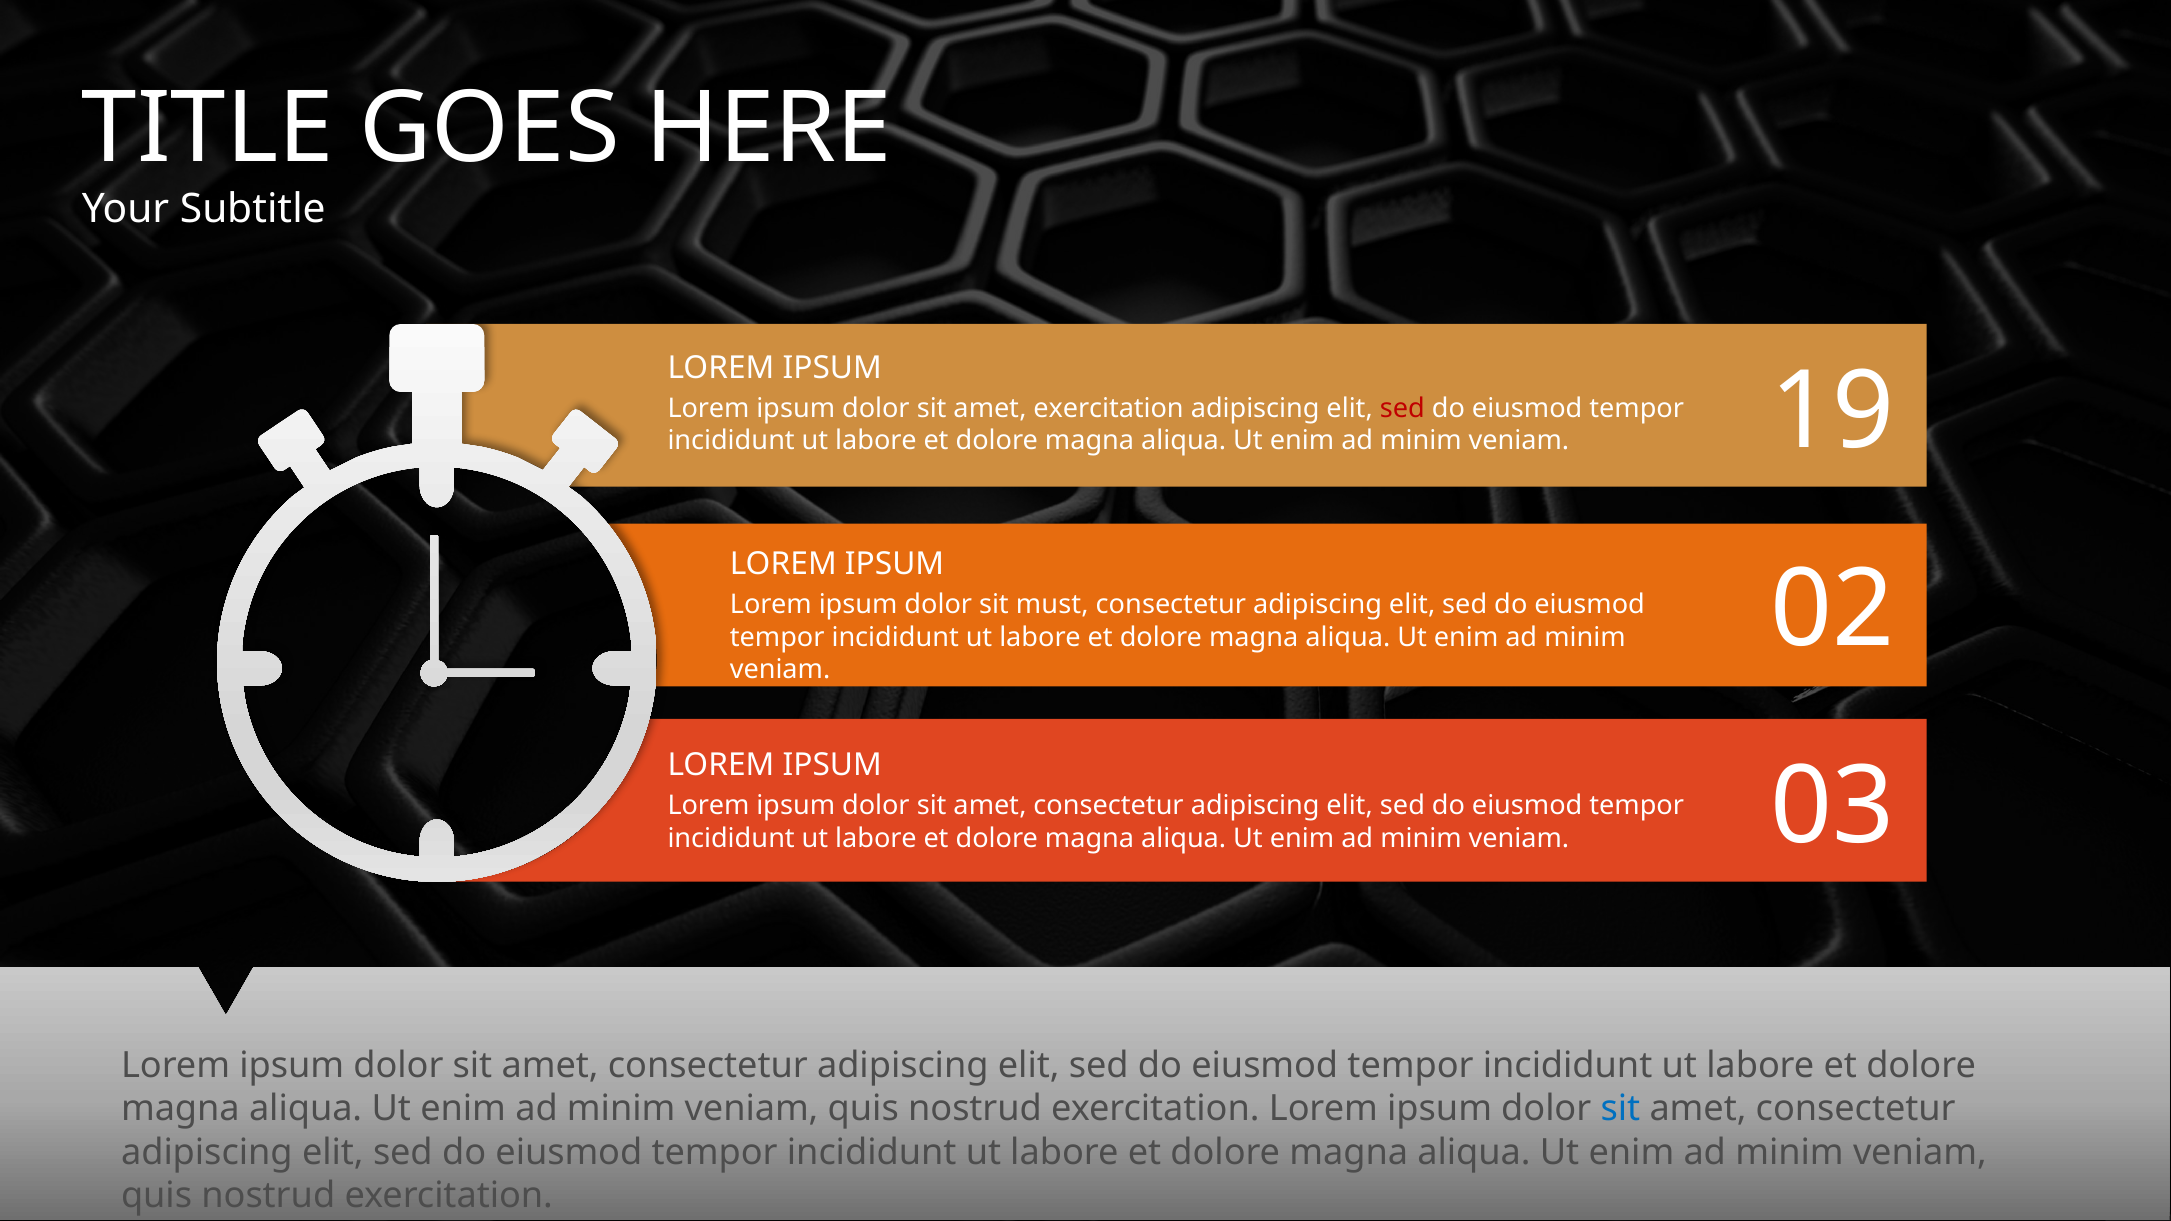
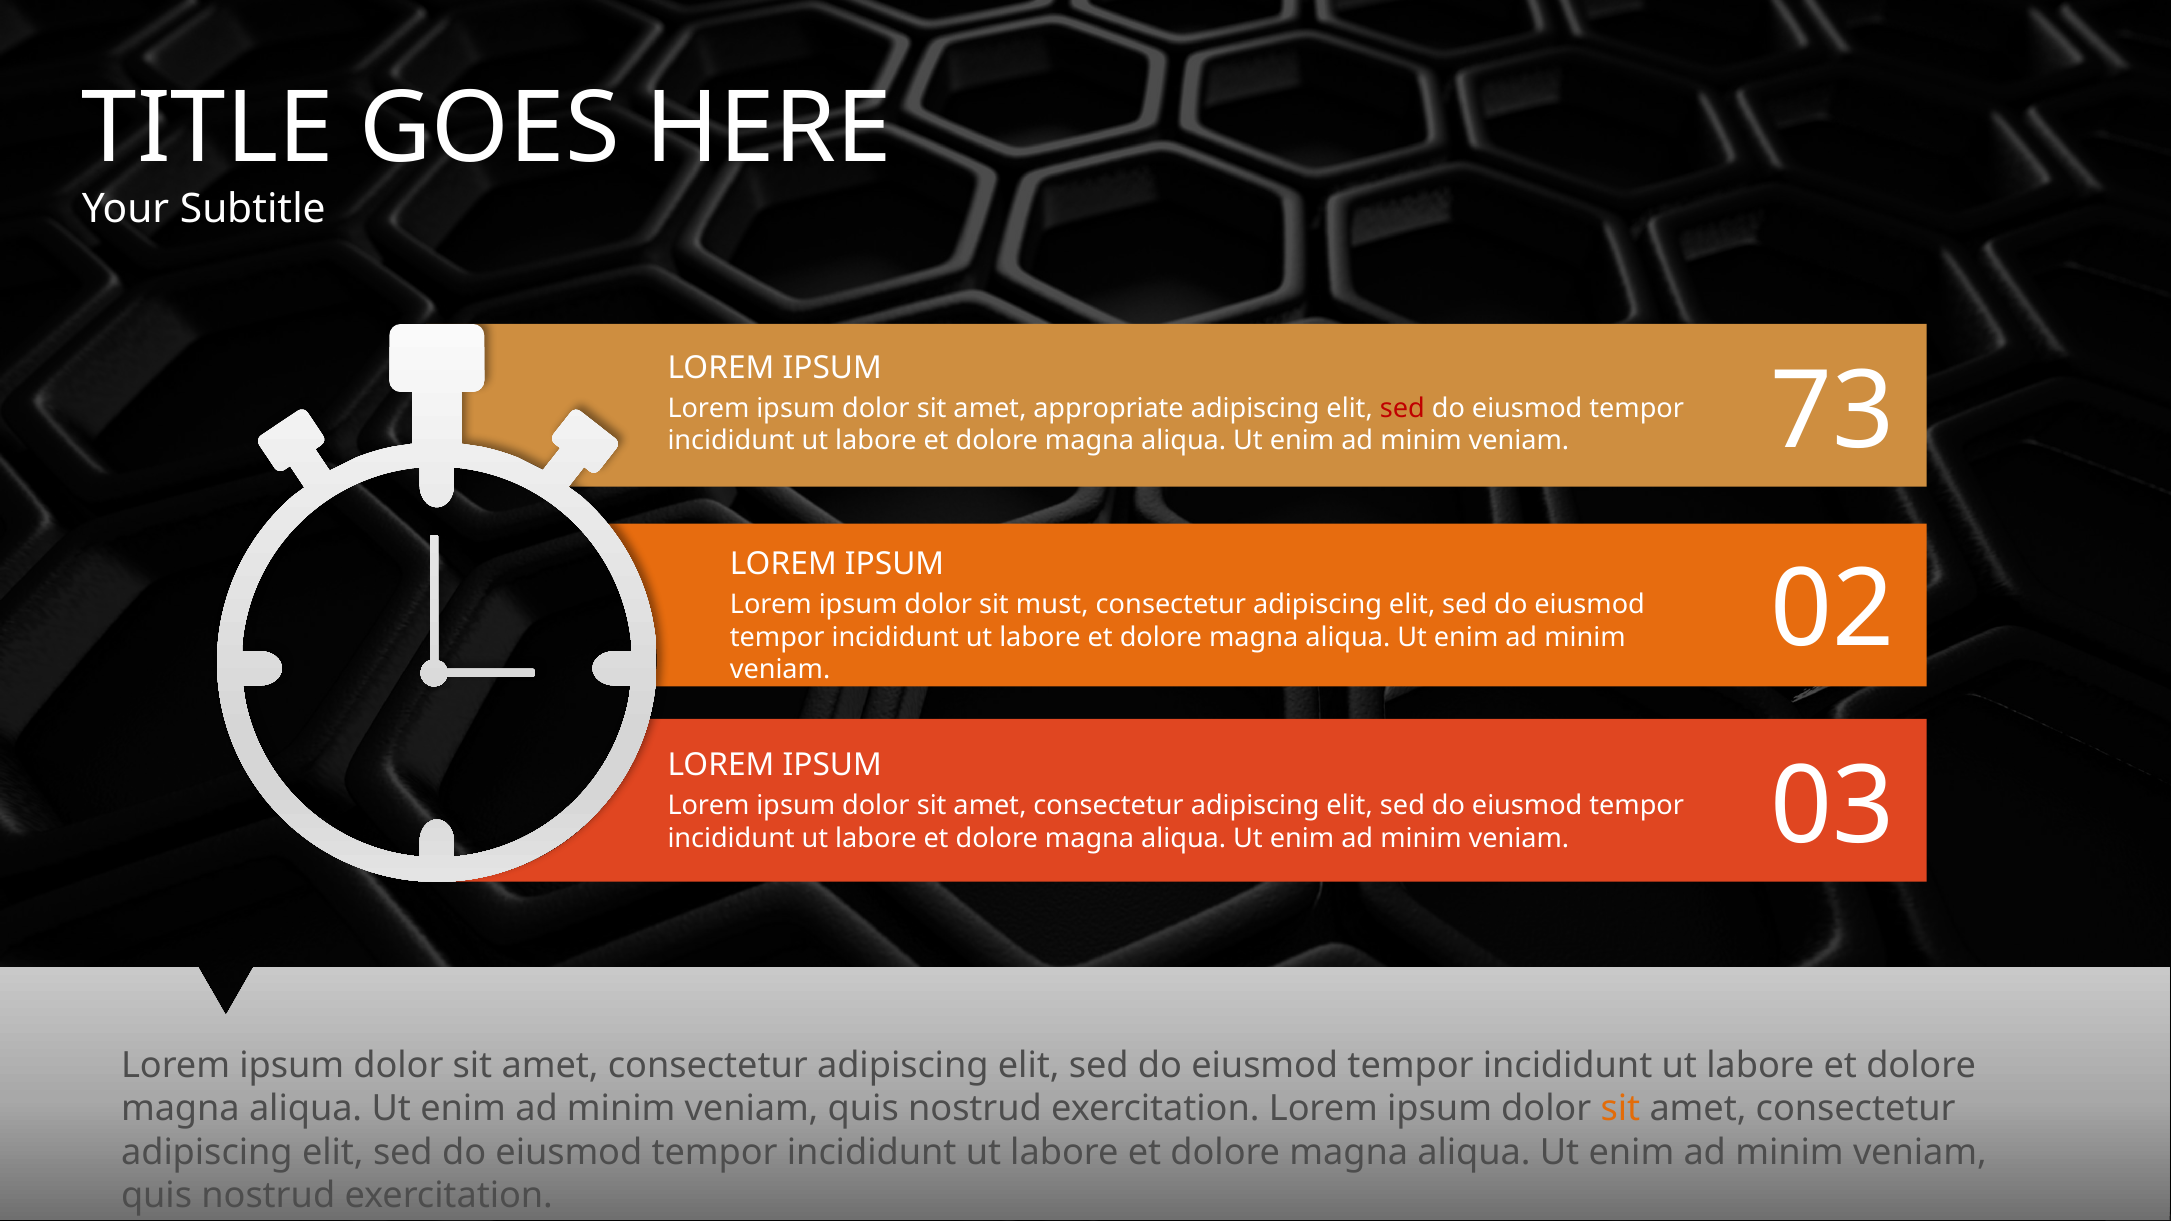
amet exercitation: exercitation -> appropriate (1109, 408)
19: 19 -> 73 (1832, 412)
sit colour: blue -> orange (1620, 1109)
